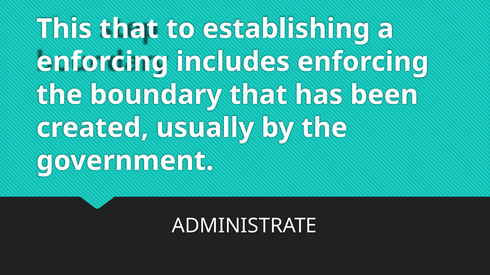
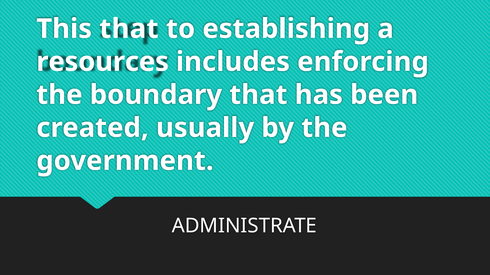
enforcing: enforcing -> resources (103, 62)
